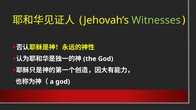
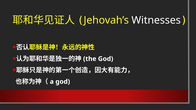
Witnesses colour: light green -> white (156, 20)
